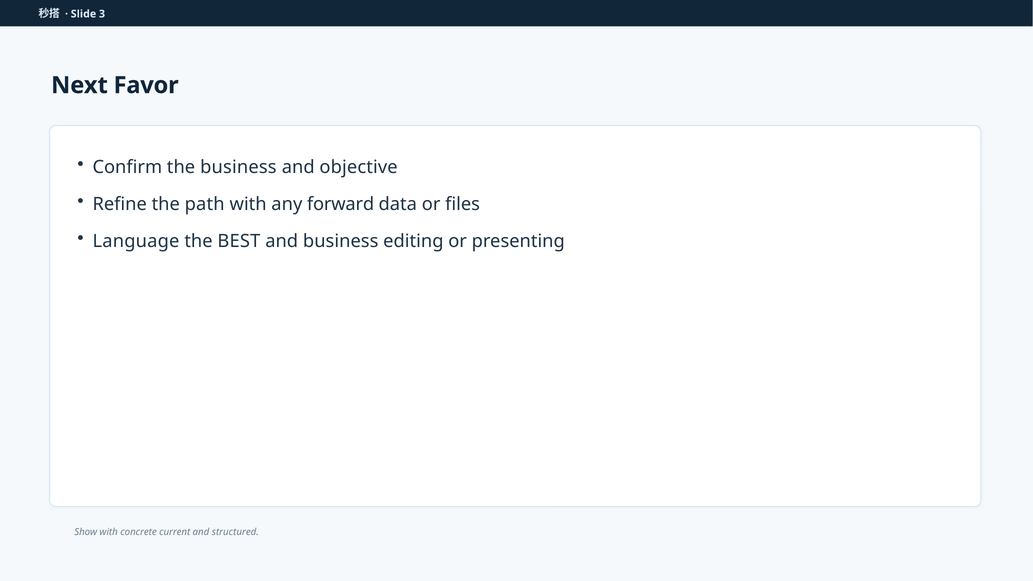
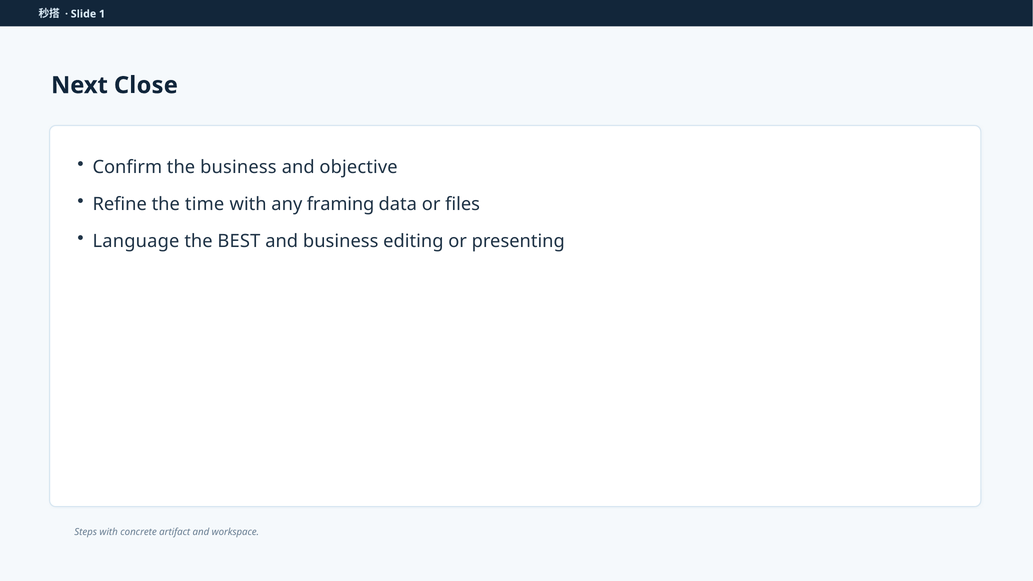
3: 3 -> 1 (102, 14)
Favor: Favor -> Close (146, 85)
path: path -> time (205, 204)
forward: forward -> framing (341, 204)
Show: Show -> Steps (86, 532)
current: current -> artifact (175, 532)
structured: structured -> workspace (235, 532)
